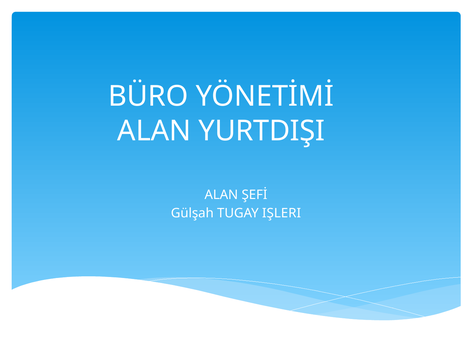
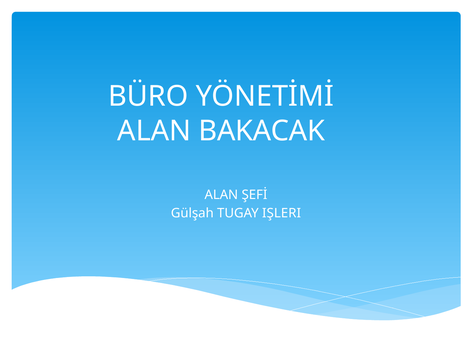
YURTDIŞI: YURTDIŞI -> BAKACAK (262, 131)
